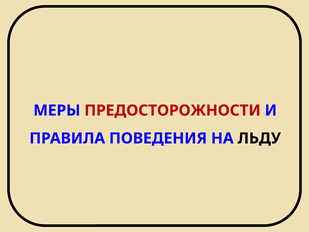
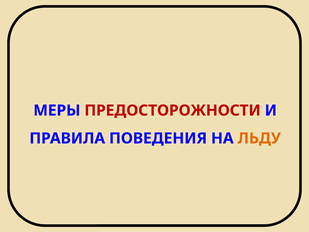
ЛЬДУ colour: black -> orange (259, 138)
